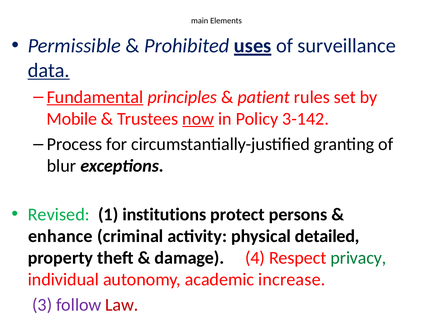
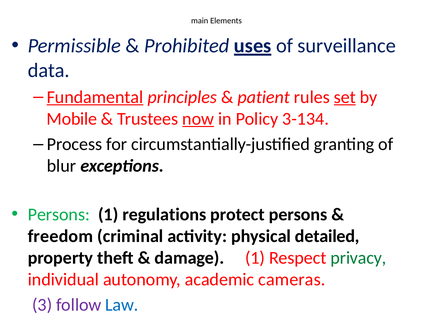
data underline: present -> none (49, 70)
set underline: none -> present (345, 97)
3-142: 3-142 -> 3-134 (306, 119)
Revised: Revised -> Persons (59, 214)
institutions: institutions -> regulations (164, 214)
enhance: enhance -> freedom (60, 236)
damage 4: 4 -> 1 (255, 258)
increase: increase -> cameras (292, 279)
Law colour: red -> blue (122, 305)
